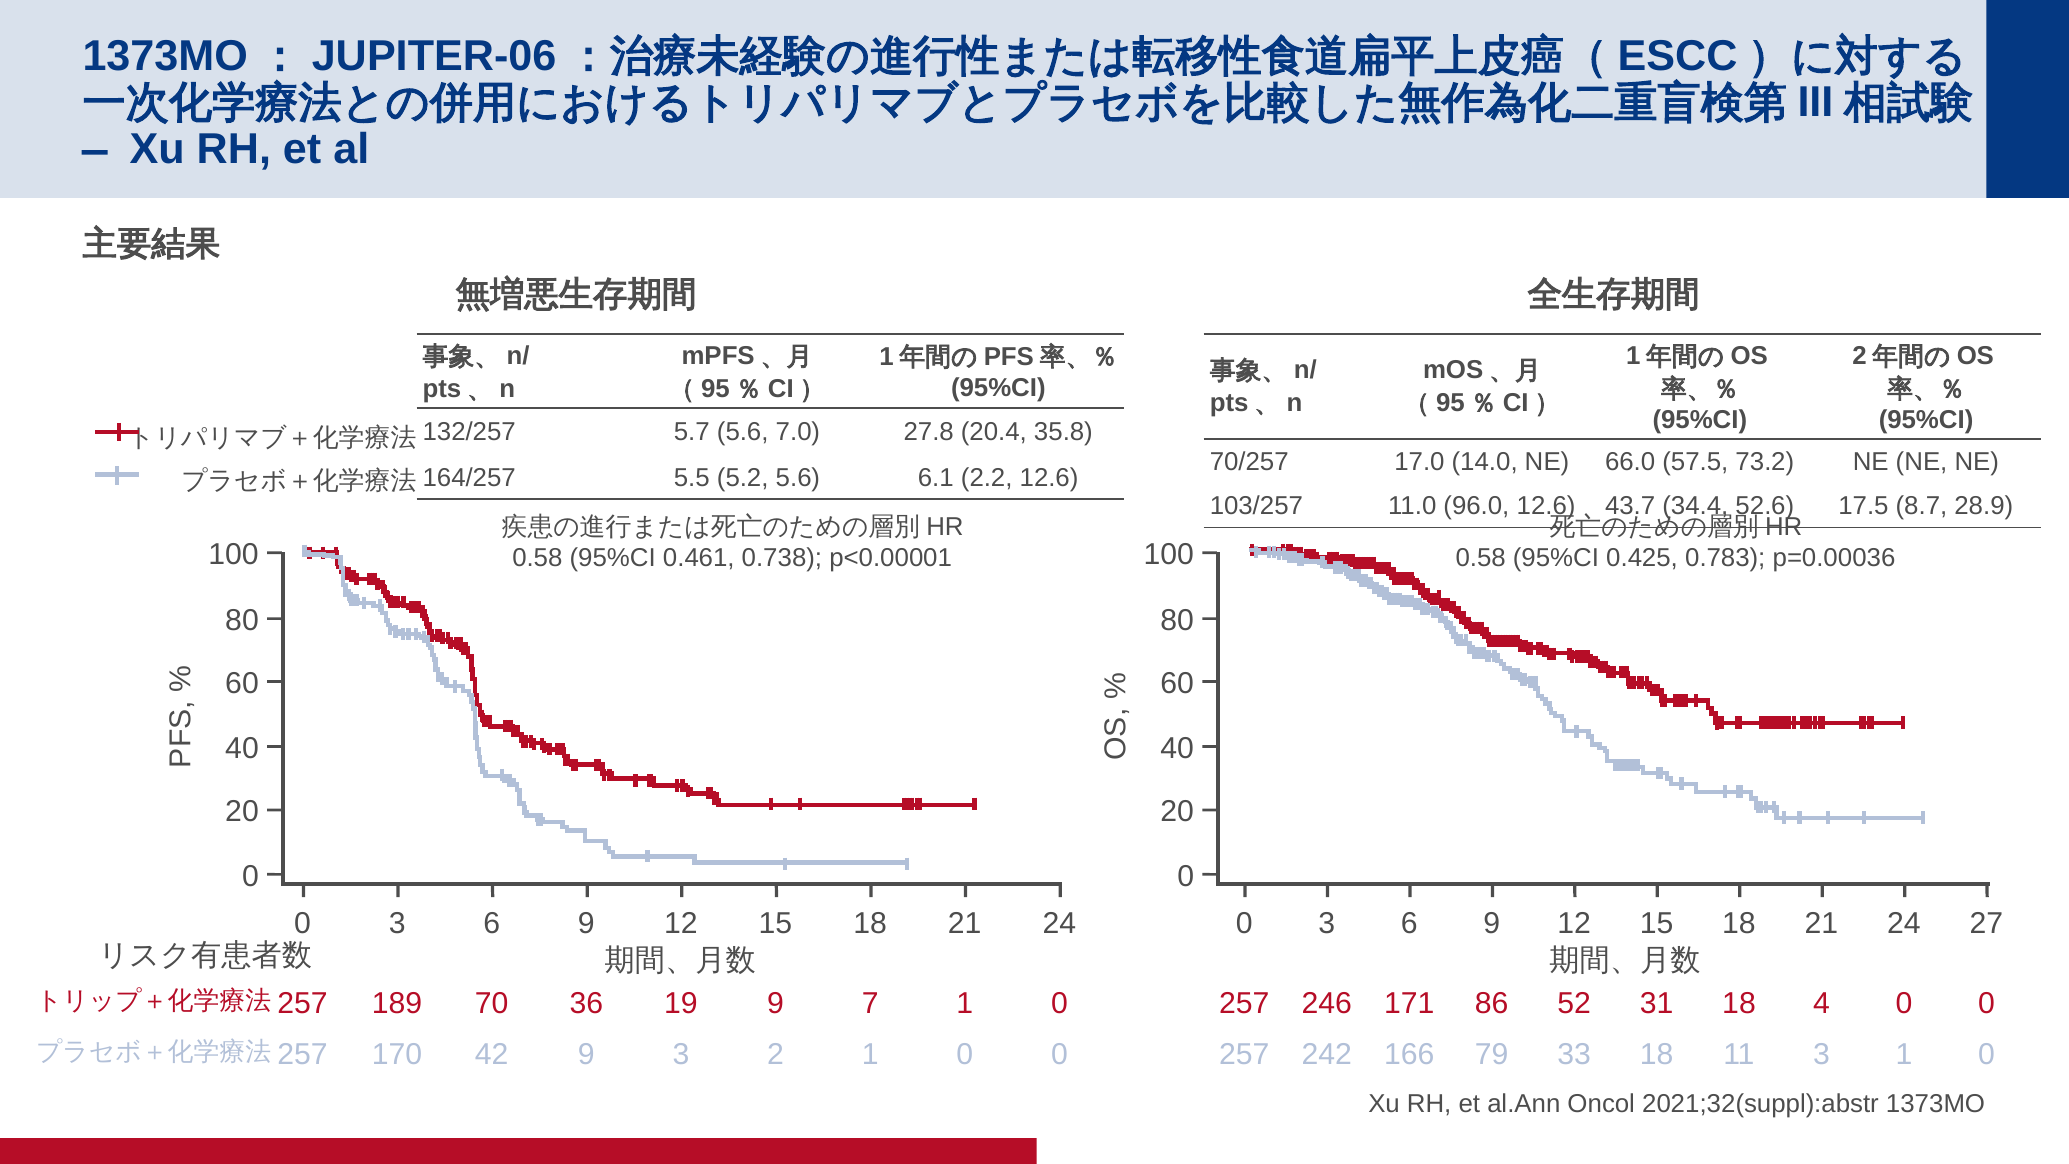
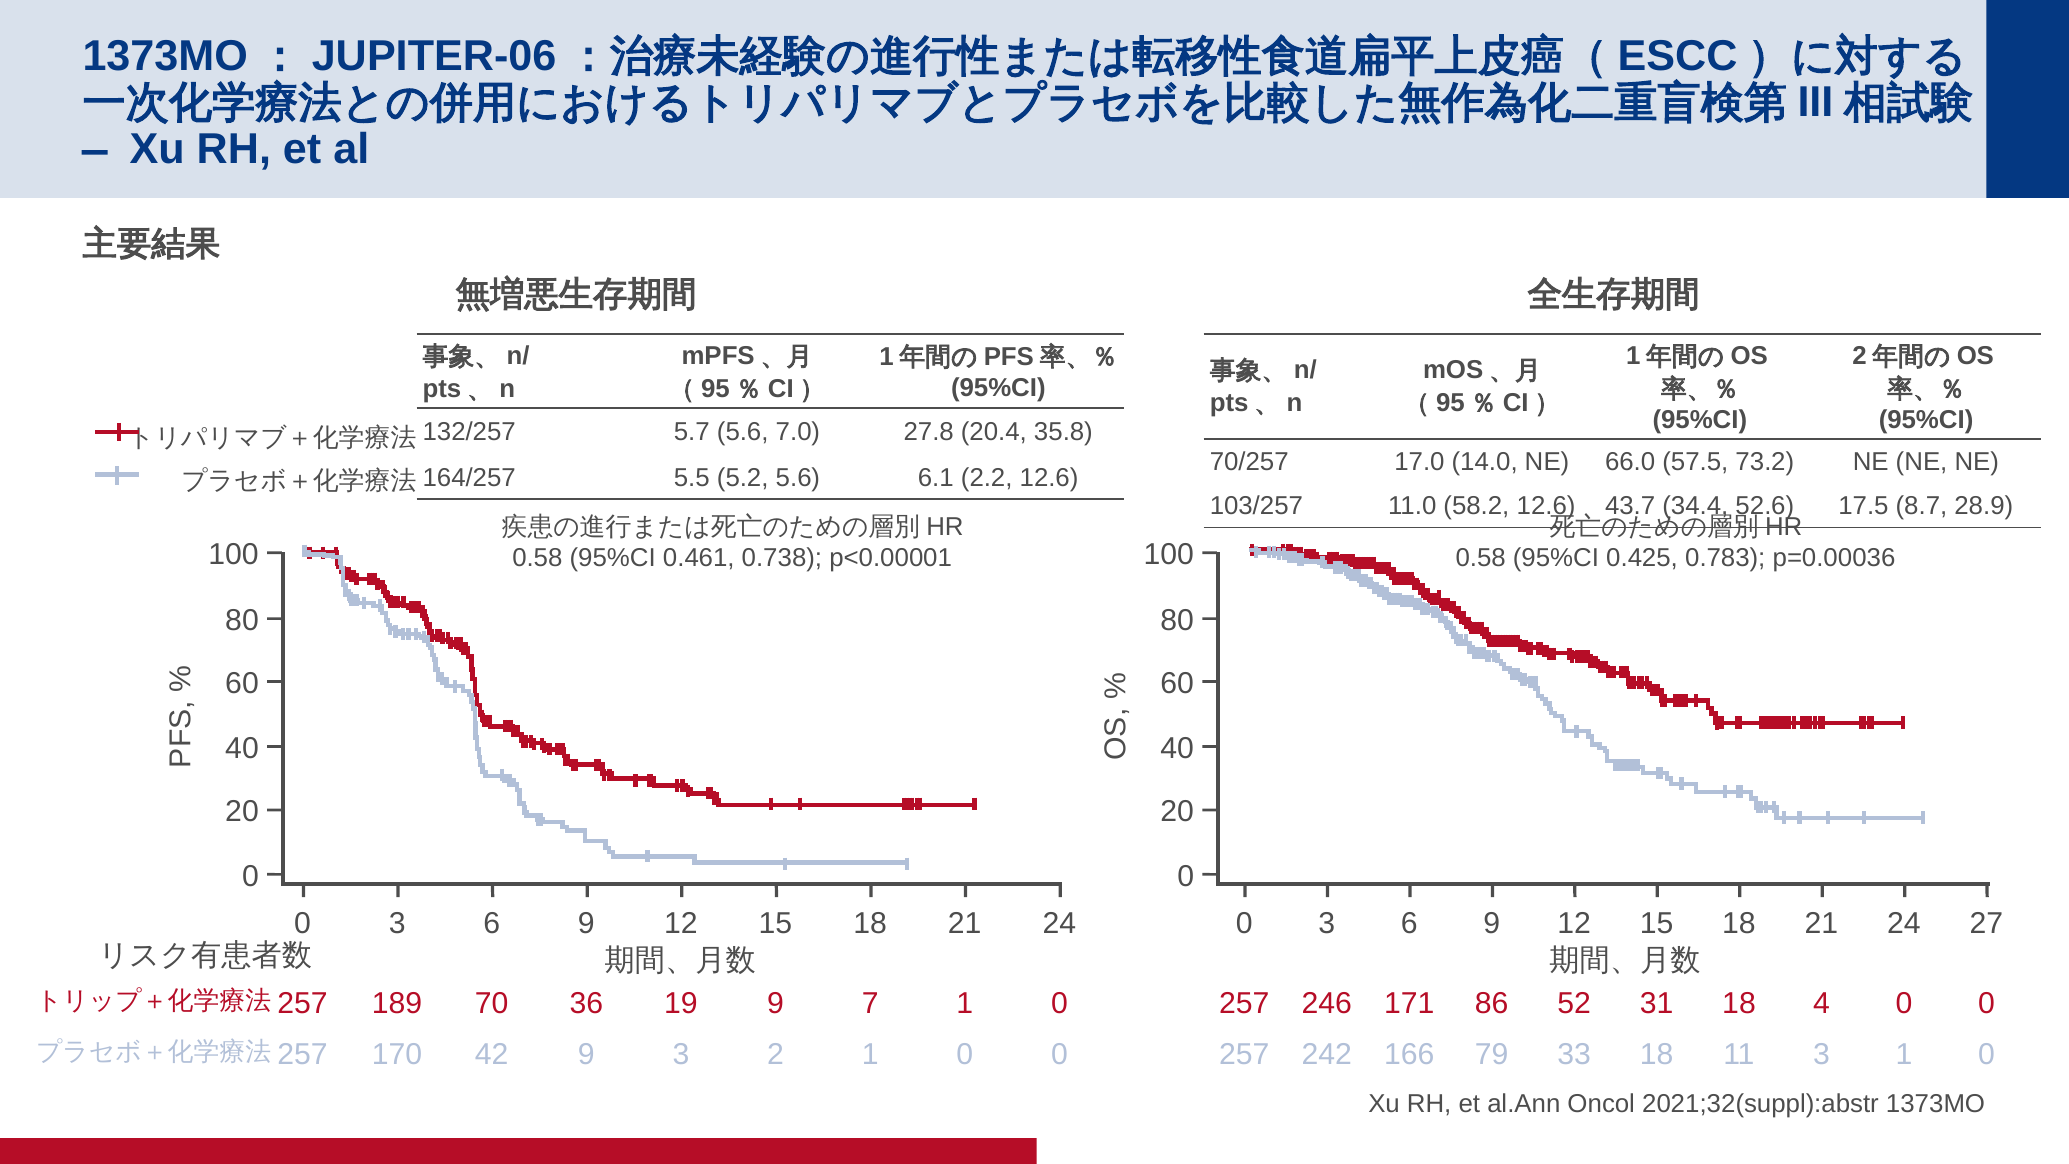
96.0: 96.0 -> 58.2 (1476, 506)
